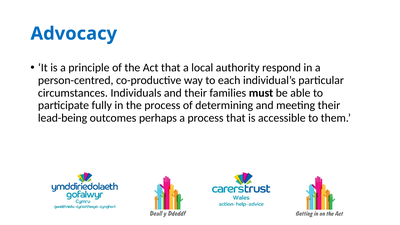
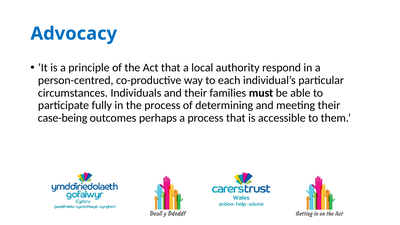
lead-being: lead-being -> case-being (63, 118)
